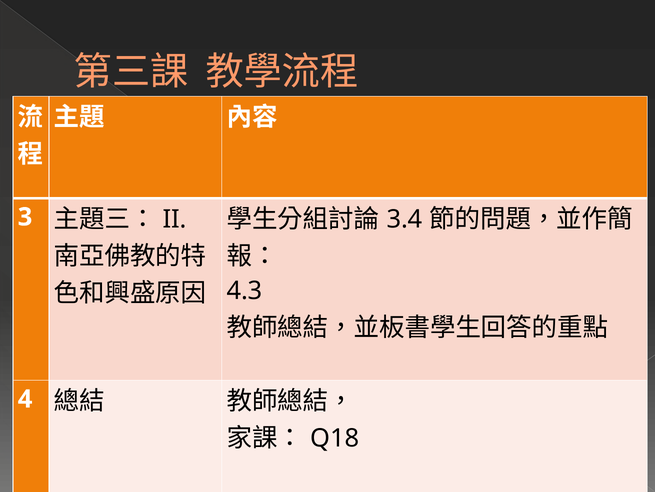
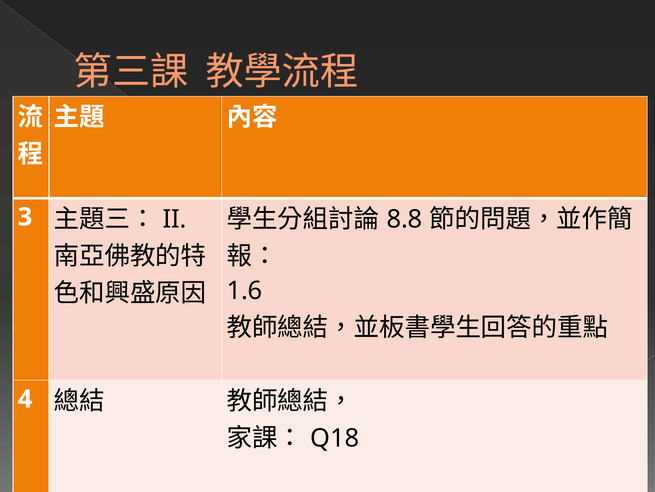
3.4: 3.4 -> 8.8 (405, 219)
4.3: 4.3 -> 1.6 (245, 290)
